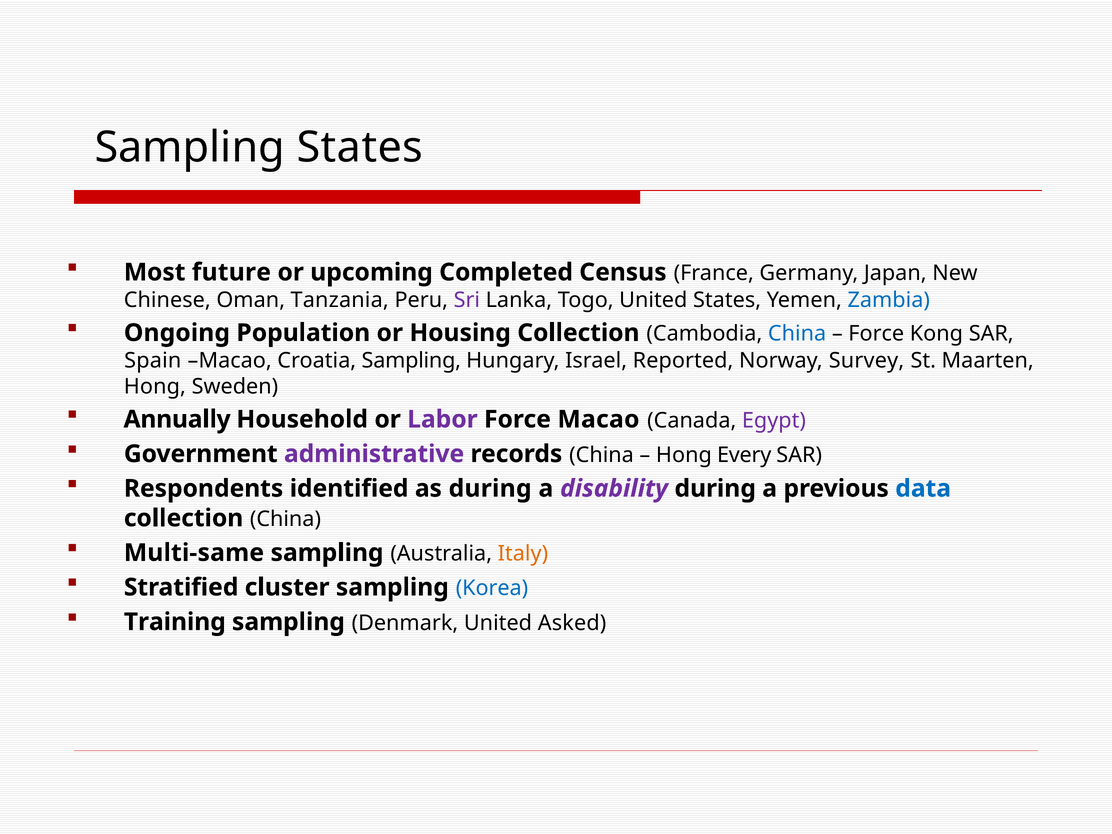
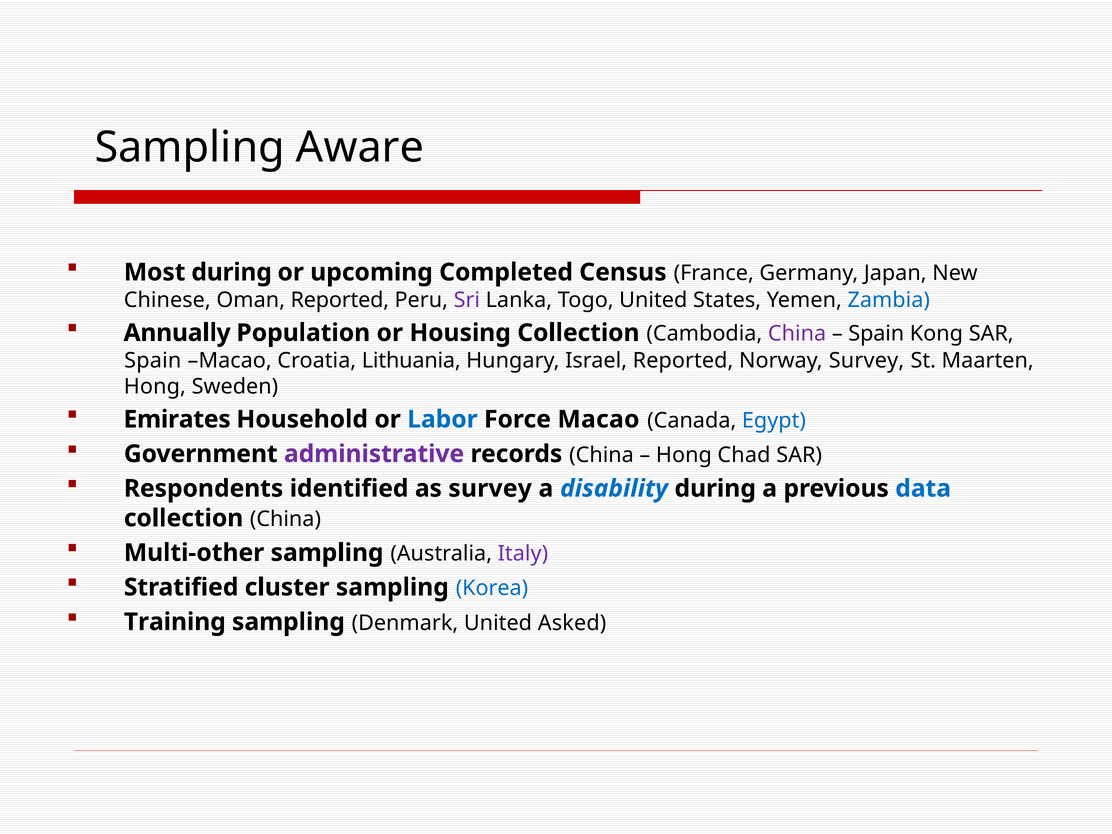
Sampling States: States -> Aware (360, 147)
Most future: future -> during (232, 272)
Oman Tanzania: Tanzania -> Reported (340, 300)
Ongoing: Ongoing -> Annually (177, 333)
China colour: blue -> purple (797, 334)
Force: Force -> Spain (876, 334)
Croatia Sampling: Sampling -> Lithuania (411, 360)
Annually: Annually -> Emirates (177, 419)
Labor colour: purple -> blue (442, 419)
Egypt colour: purple -> blue (774, 420)
Every: Every -> Chad (744, 455)
as during: during -> survey (490, 489)
disability colour: purple -> blue (614, 489)
Multi-same: Multi-same -> Multi-other (194, 553)
Italy colour: orange -> purple (523, 554)
